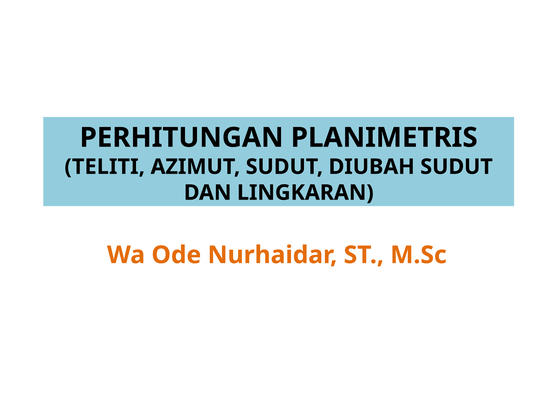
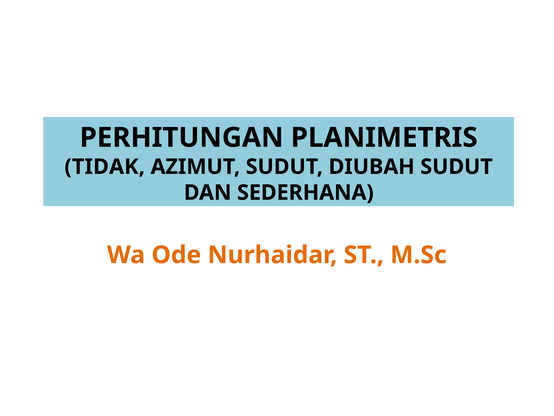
TELITI: TELITI -> TIDAK (105, 167)
LINGKARAN: LINGKARAN -> SEDERHANA (305, 192)
